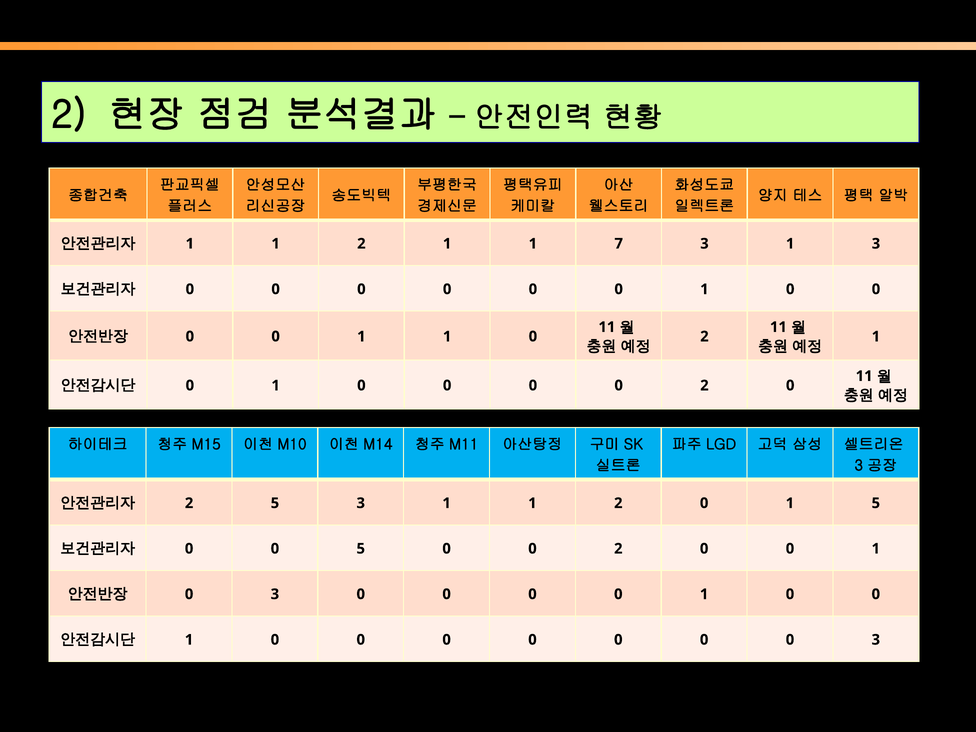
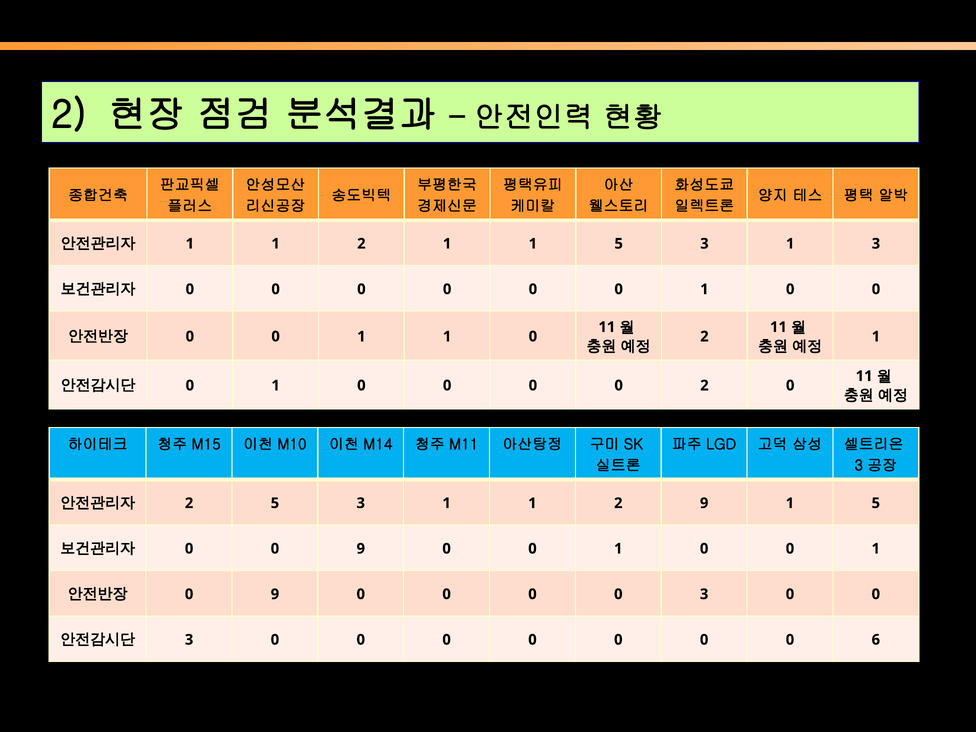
1 1 7: 7 -> 5 (619, 244)
1 2 0: 0 -> 9 (704, 503)
0 0 5: 5 -> 9 (361, 549)
2: 2 -> 1 (618, 549)
3: 3 -> 9 (275, 594)
1: 1 -> 3 (704, 594)
1: 1 -> 3 (189, 640)
0 0 3: 3 -> 6 (876, 640)
